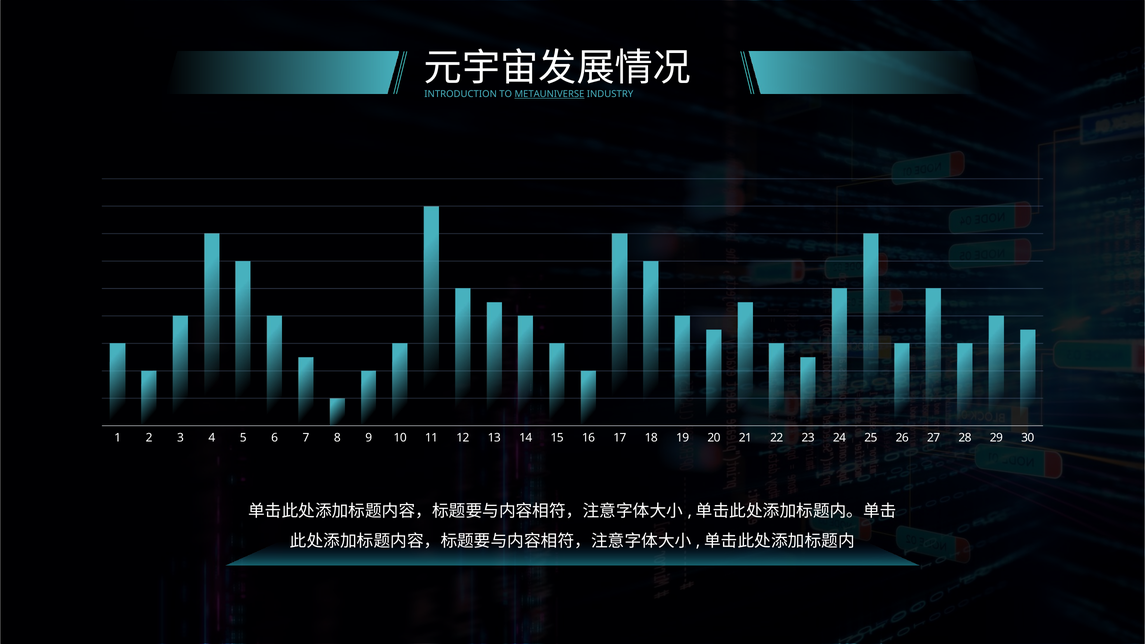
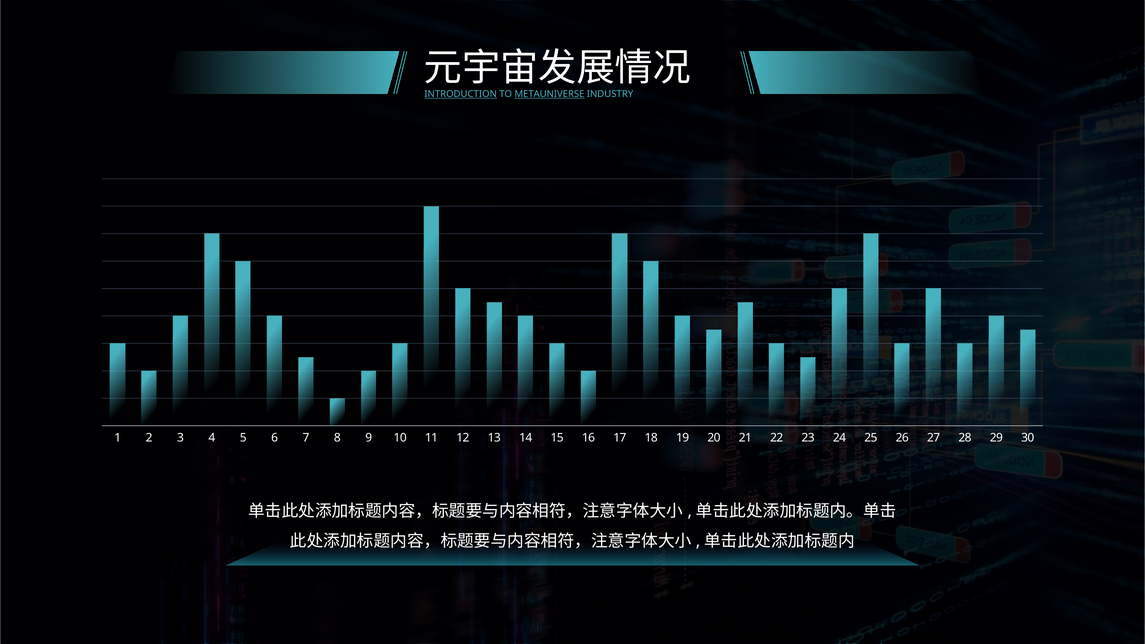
INTRODUCTION underline: none -> present (461, 94)
